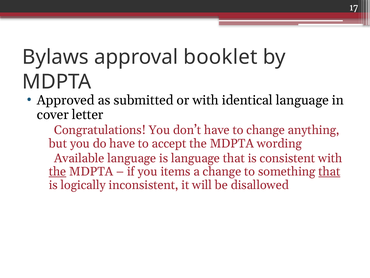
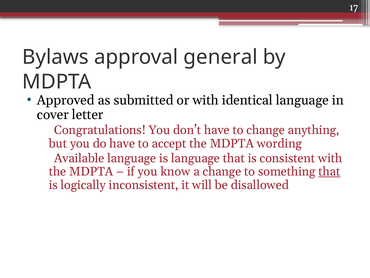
booklet: booklet -> general (221, 57)
the underline: present -> none (57, 171)
items: items -> know (175, 171)
